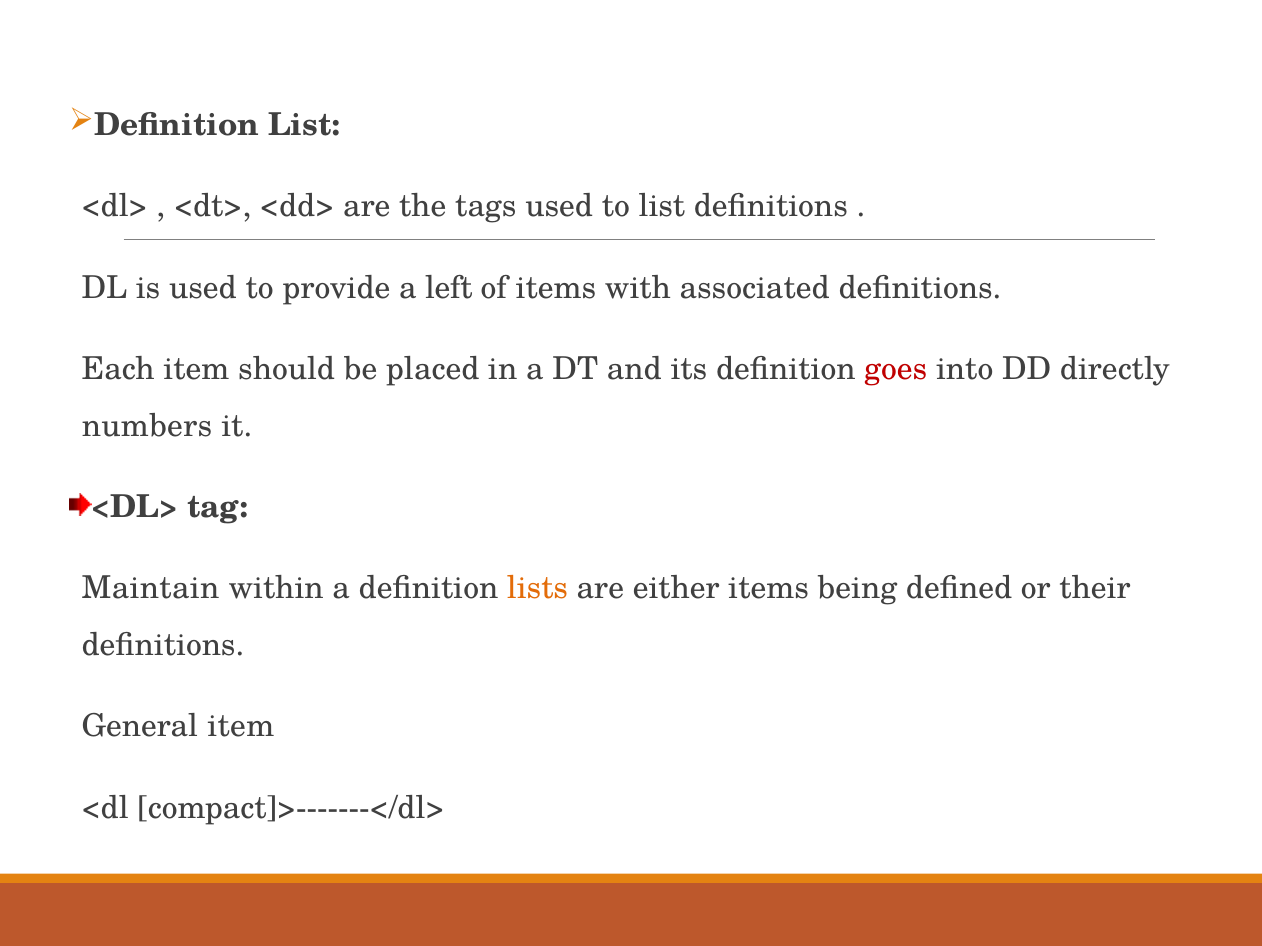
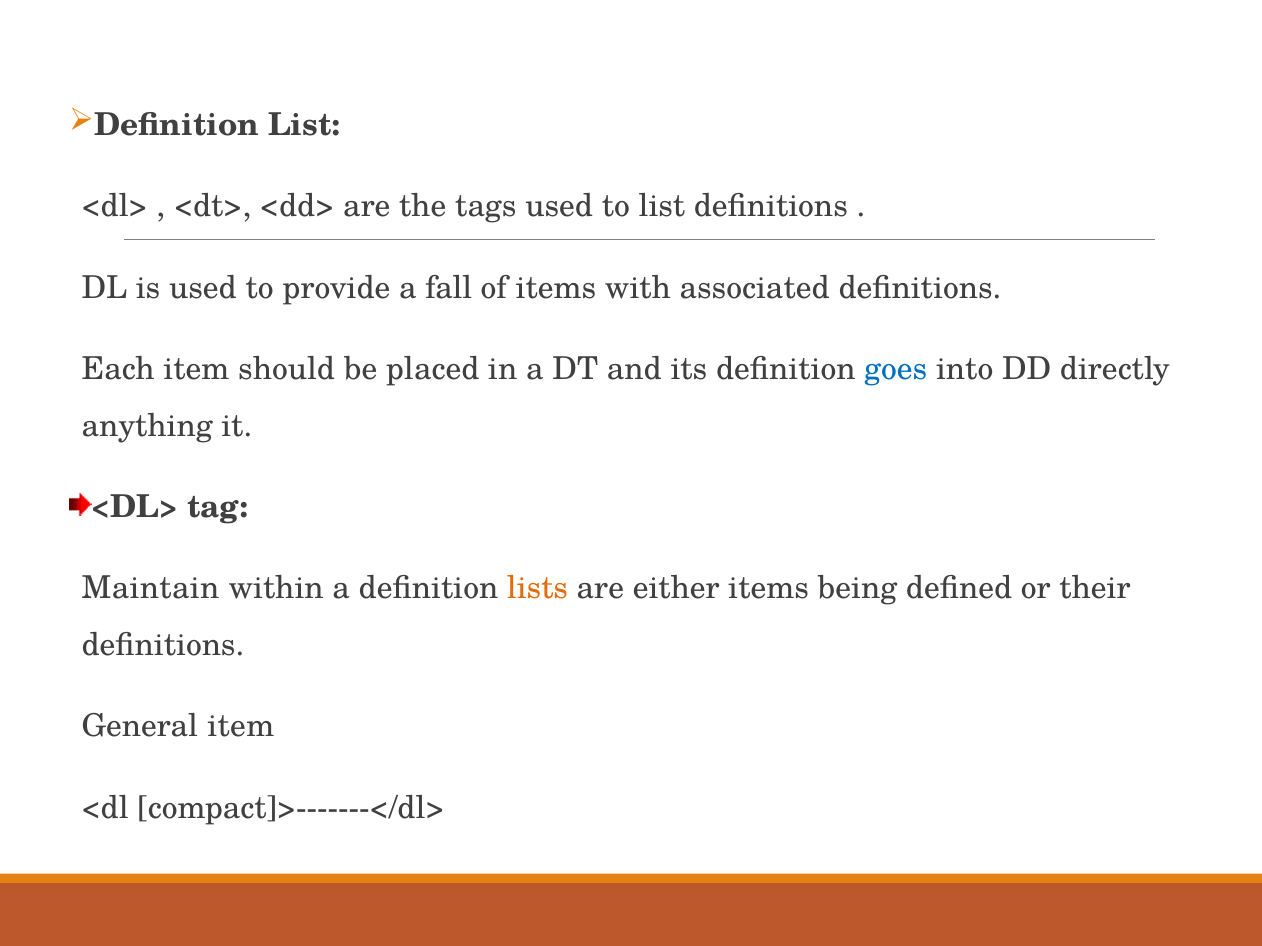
left: left -> fall (449, 288)
goes colour: red -> blue (896, 369)
numbers: numbers -> anything (147, 426)
